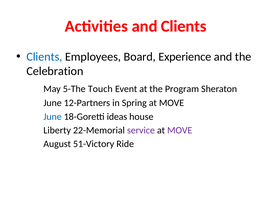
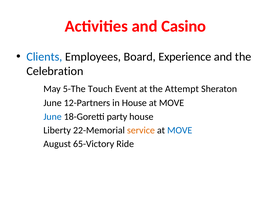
and Clients: Clients -> Casino (184, 26)
Program: Program -> Attempt (182, 89)
in Spring: Spring -> House (134, 103)
ideas: ideas -> party (117, 117)
service colour: purple -> orange (141, 130)
MOVE colour: purple -> blue (180, 130)
51-Victory: 51-Victory -> 65-Victory (94, 144)
